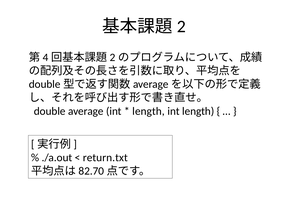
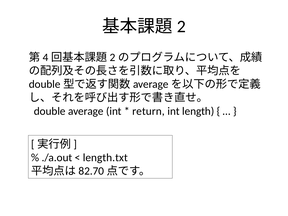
length: length -> return (149, 111)
return.txt: return.txt -> length.txt (105, 158)
